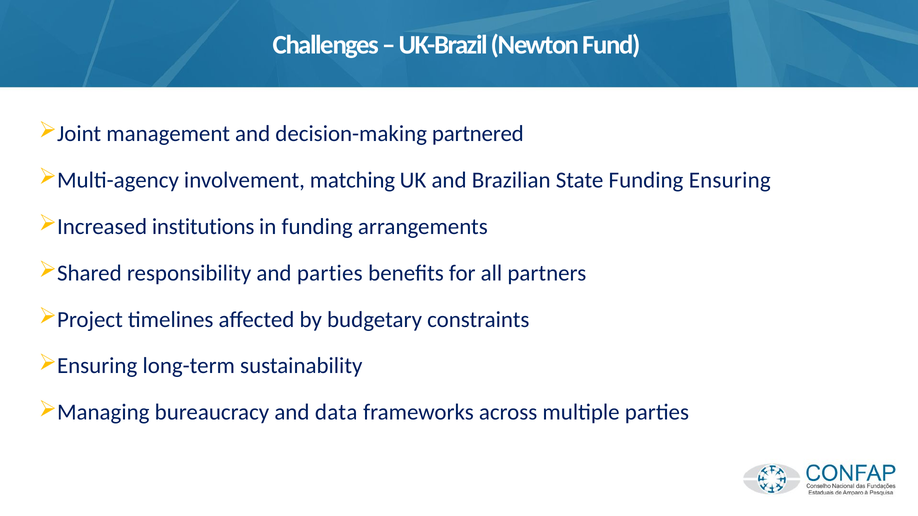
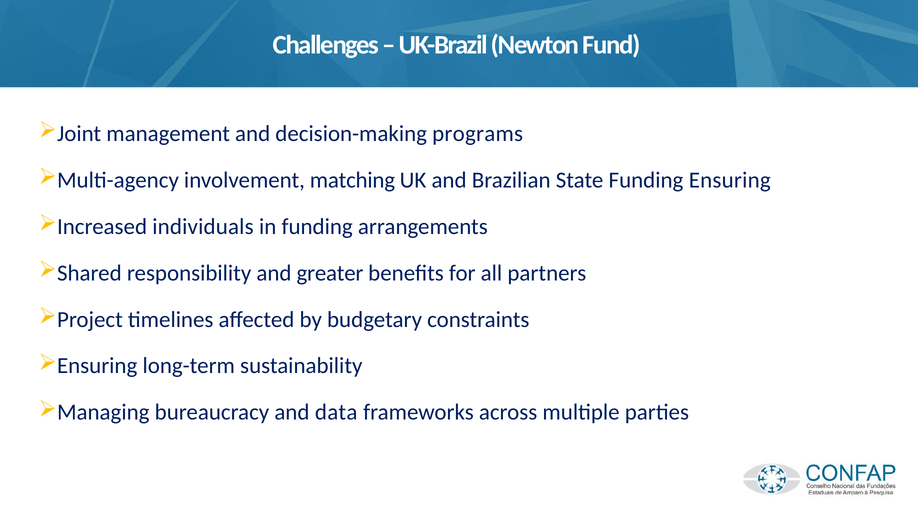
partnered: partnered -> programs (478, 134)
institutions: institutions -> individuals (203, 227)
and parties: parties -> greater (330, 273)
